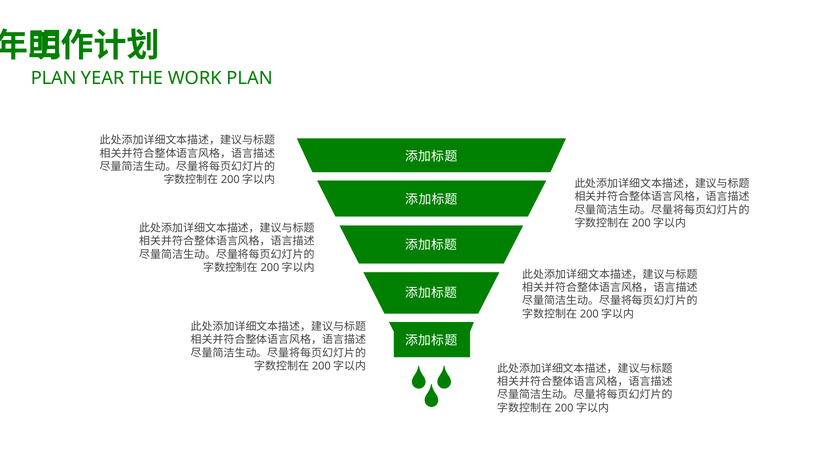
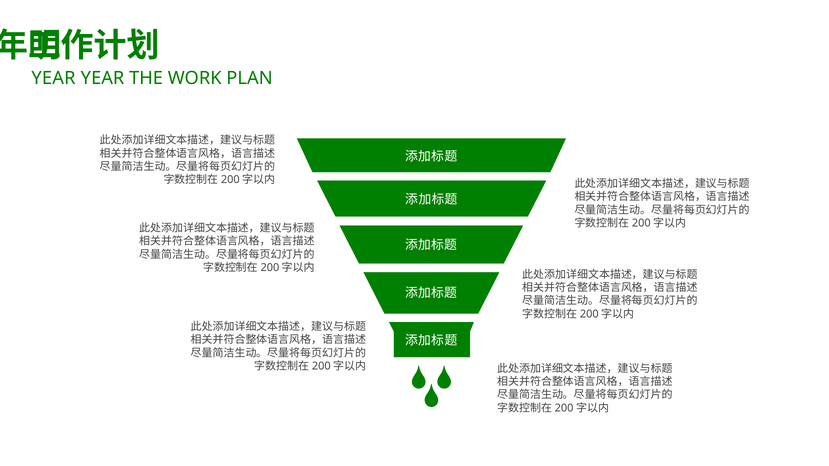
PLAN: PLAN -> YEAR (53, 78)
